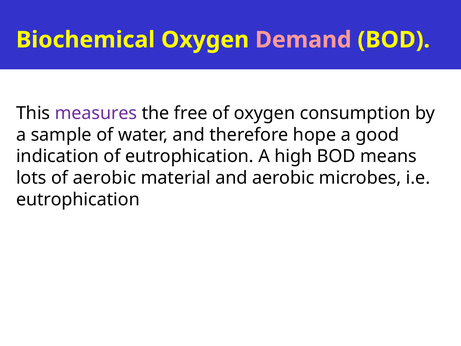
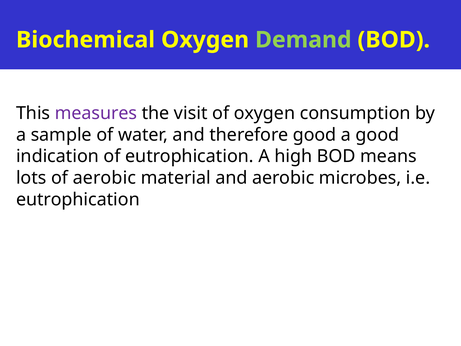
Demand colour: pink -> light green (303, 40)
free: free -> visit (191, 113)
therefore hope: hope -> good (315, 135)
